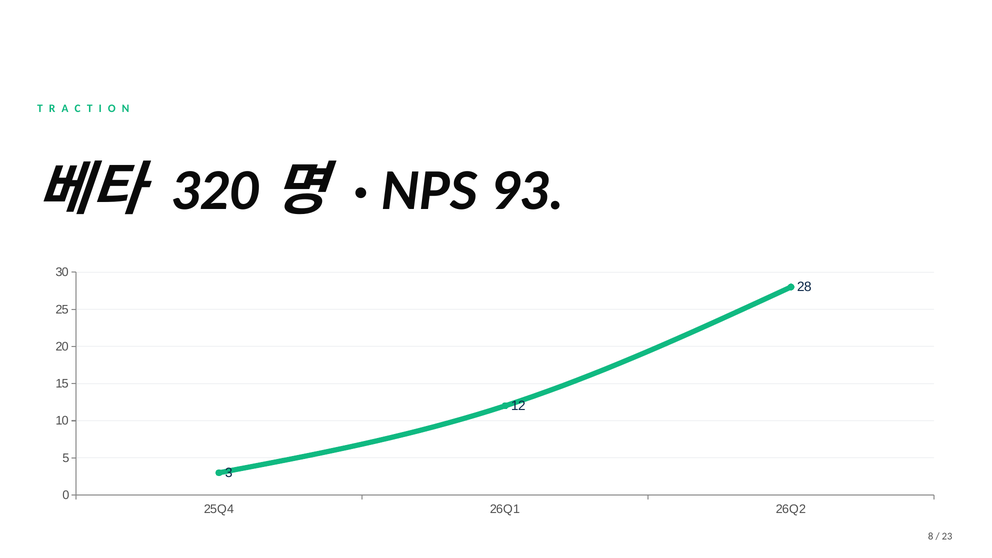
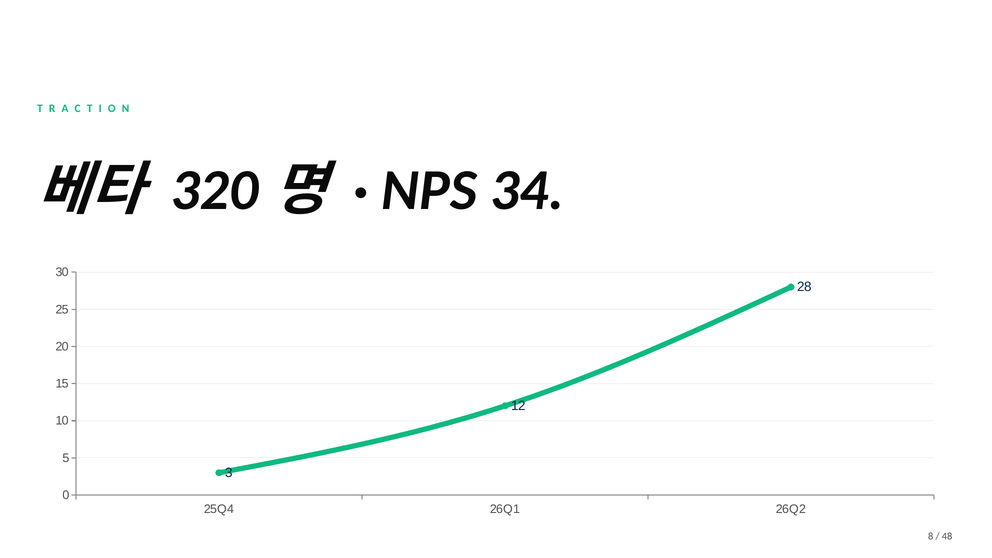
93: 93 -> 34 (527, 190)
23: 23 -> 48 (947, 536)
